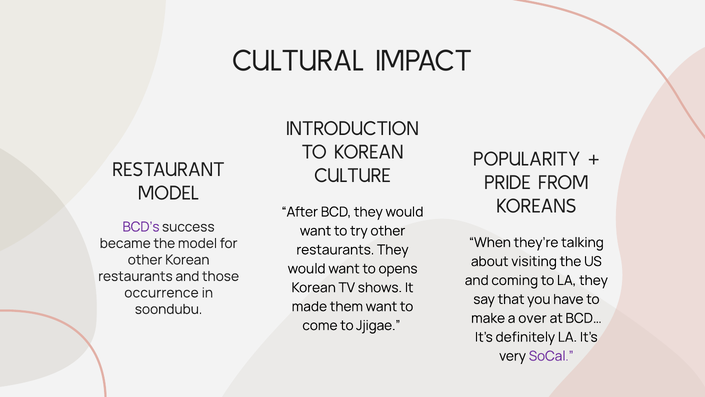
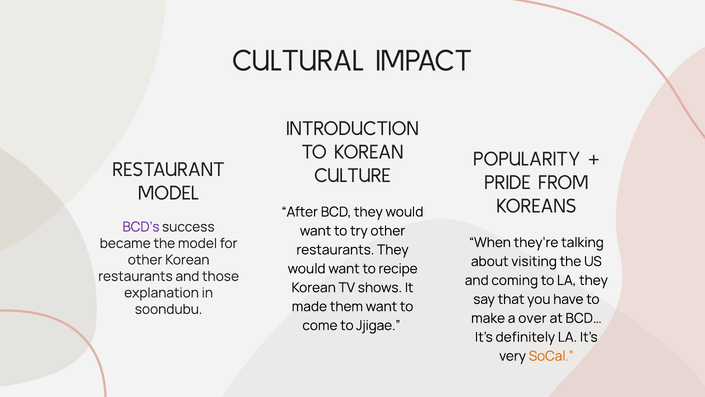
opens: opens -> recipe (398, 268)
occurrence: occurrence -> explanation (162, 293)
SoCal colour: purple -> orange (551, 356)
